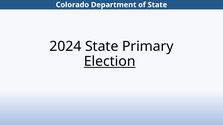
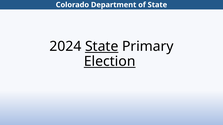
State underline: none -> present (102, 47)
